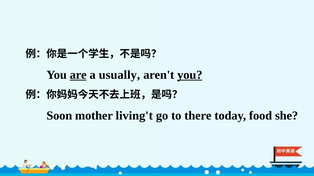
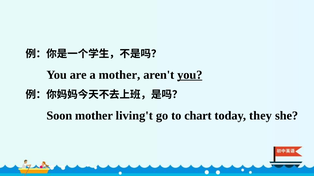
are underline: present -> none (78, 75)
a usually: usually -> mother (119, 75)
there: there -> chart (198, 116)
food: food -> they (260, 116)
